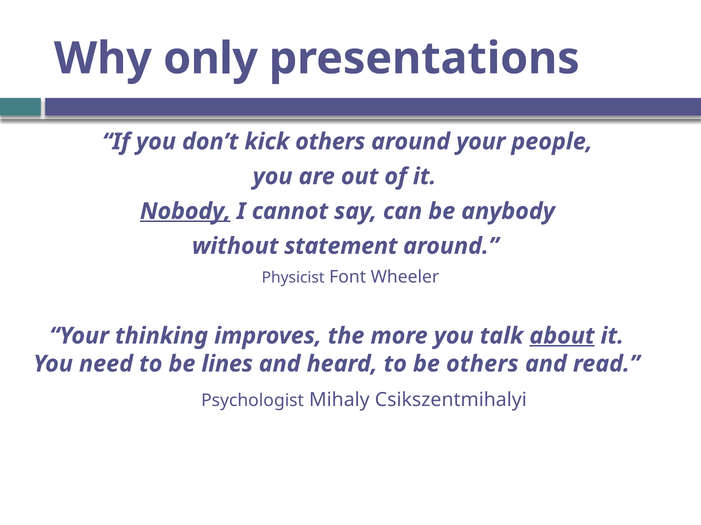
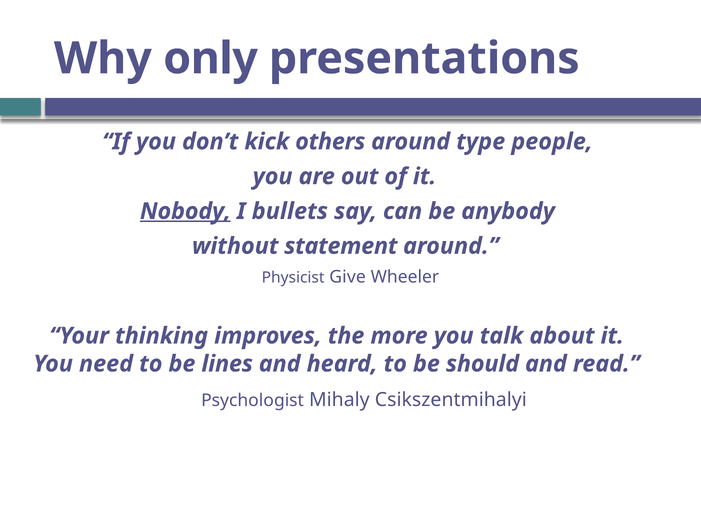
around your: your -> type (481, 142)
cannot: cannot -> bullets (290, 212)
Font: Font -> Give (348, 277)
about underline: present -> none (562, 336)
be others: others -> should (483, 364)
